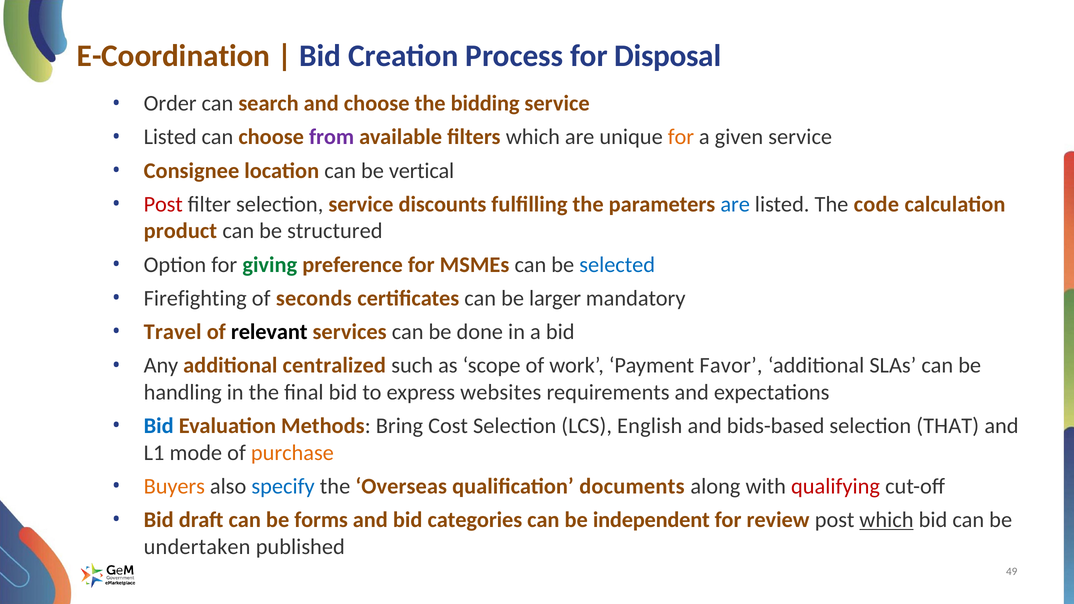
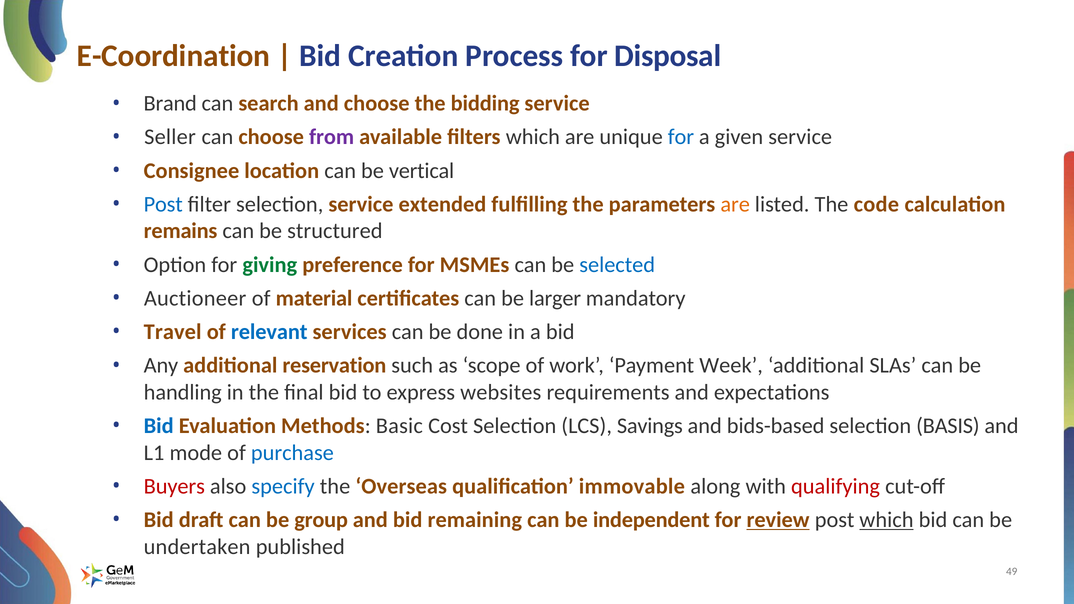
Order: Order -> Brand (170, 104)
Listed: Listed -> Seller (170, 137)
for colour: orange -> blue (681, 137)
Post colour: red -> blue (163, 204)
discounts: discounts -> extended (442, 204)
are colour: blue -> orange (735, 204)
product: product -> remains (181, 231)
Firefighting: Firefighting -> Auctioneer (195, 298)
seconds: seconds -> material (314, 298)
relevant colour: black -> blue (269, 332)
centralized: centralized -> reservation (334, 365)
Favor: Favor -> Week (731, 365)
Bring: Bring -> Basic (399, 426)
English: English -> Savings (650, 426)
THAT: THAT -> BASIS (948, 426)
purchase colour: orange -> blue (292, 453)
Buyers colour: orange -> red (174, 486)
documents: documents -> immovable (632, 486)
forms: forms -> group (321, 520)
categories: categories -> remaining (475, 520)
review underline: none -> present (778, 520)
